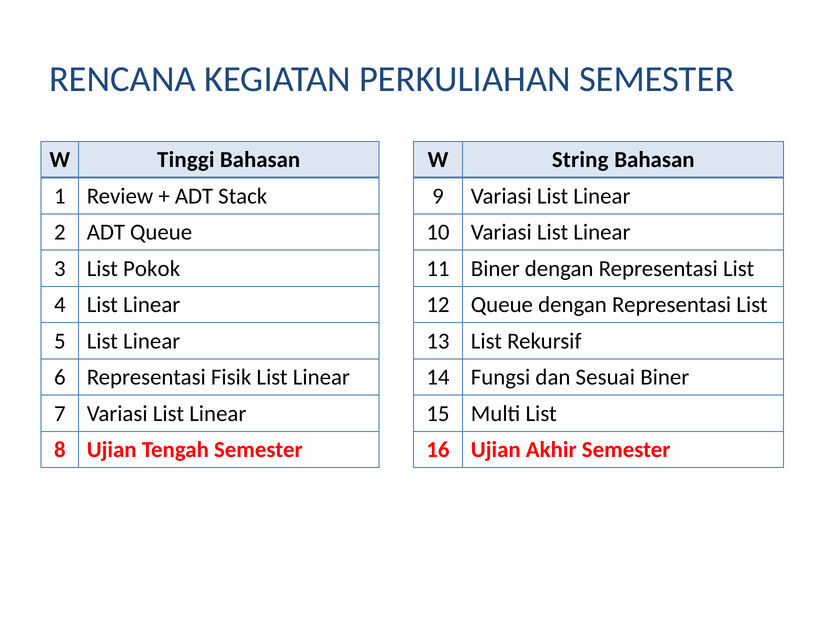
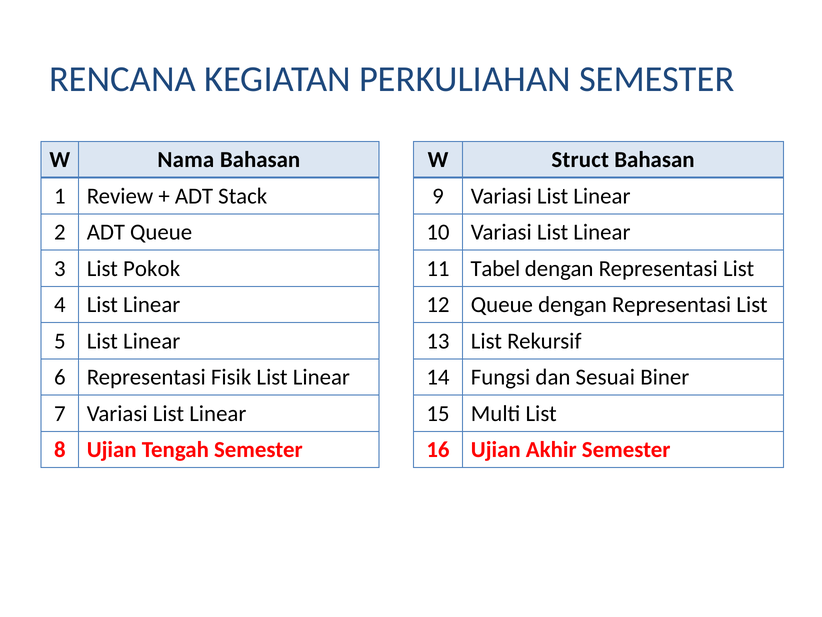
Tinggi: Tinggi -> Nama (186, 160)
String: String -> Struct (580, 160)
11 Biner: Biner -> Tabel (495, 268)
